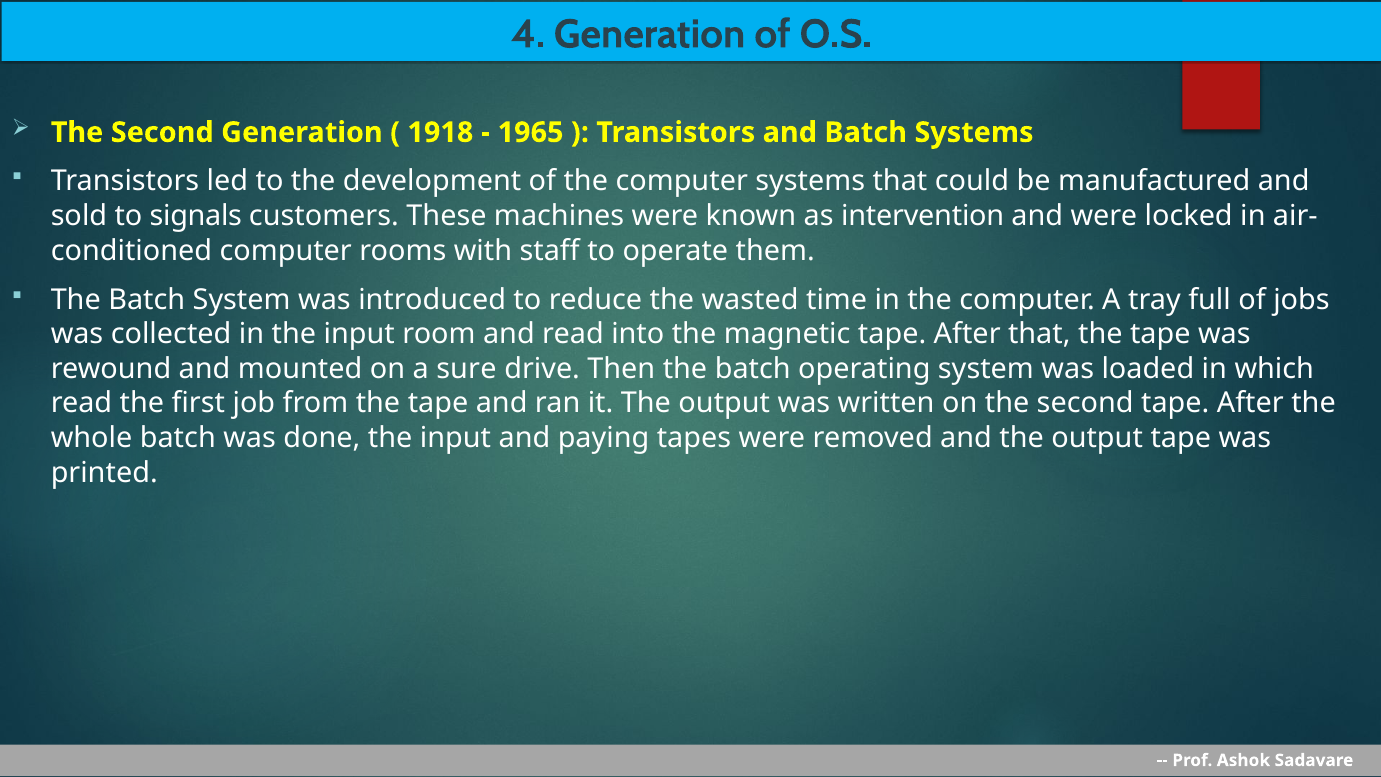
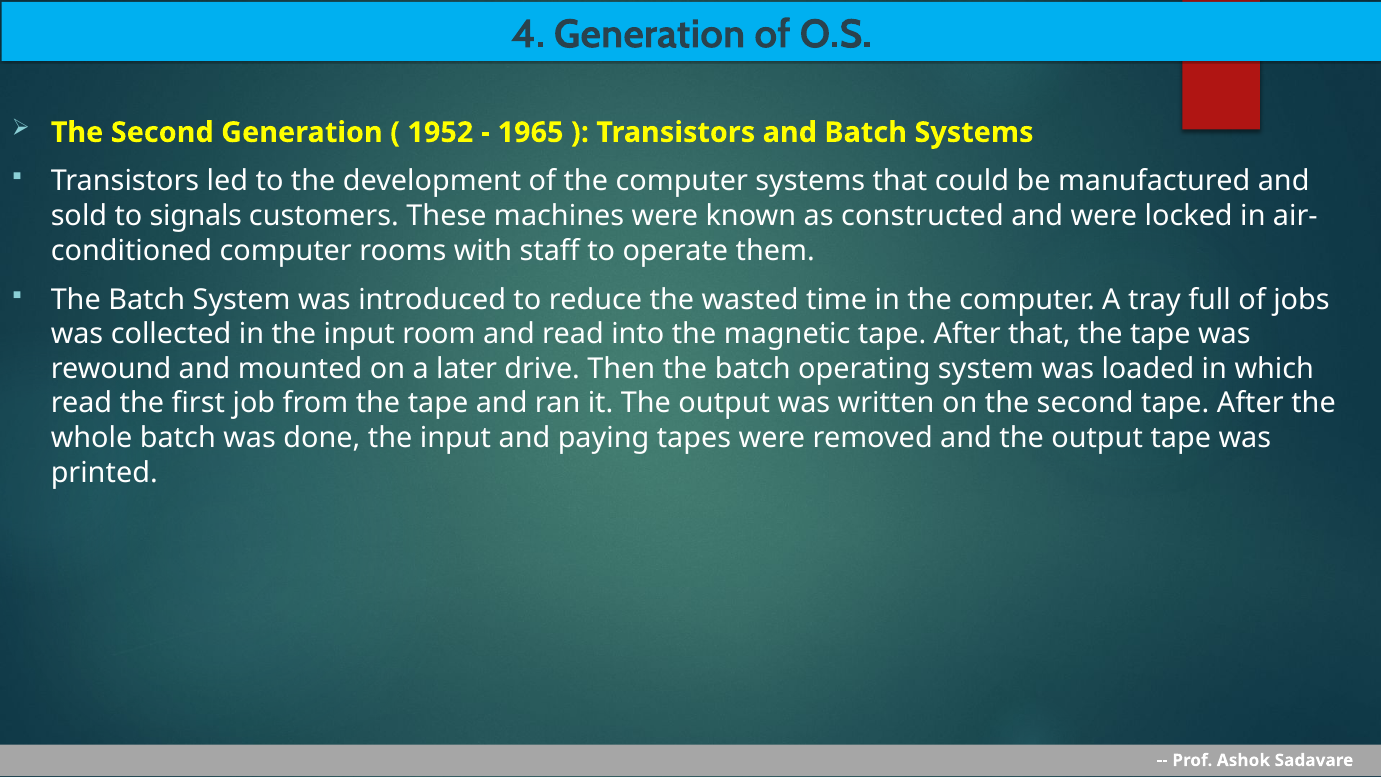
1918: 1918 -> 1952 (440, 132)
intervention: intervention -> constructed (922, 216)
sure: sure -> later (467, 369)
